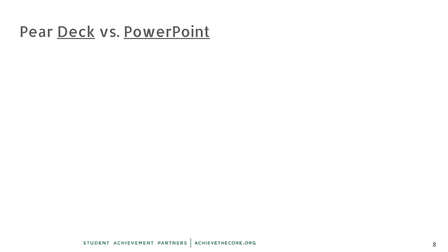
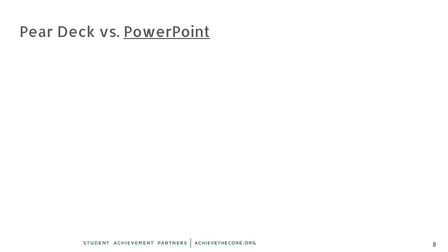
Deck underline: present -> none (76, 32)
